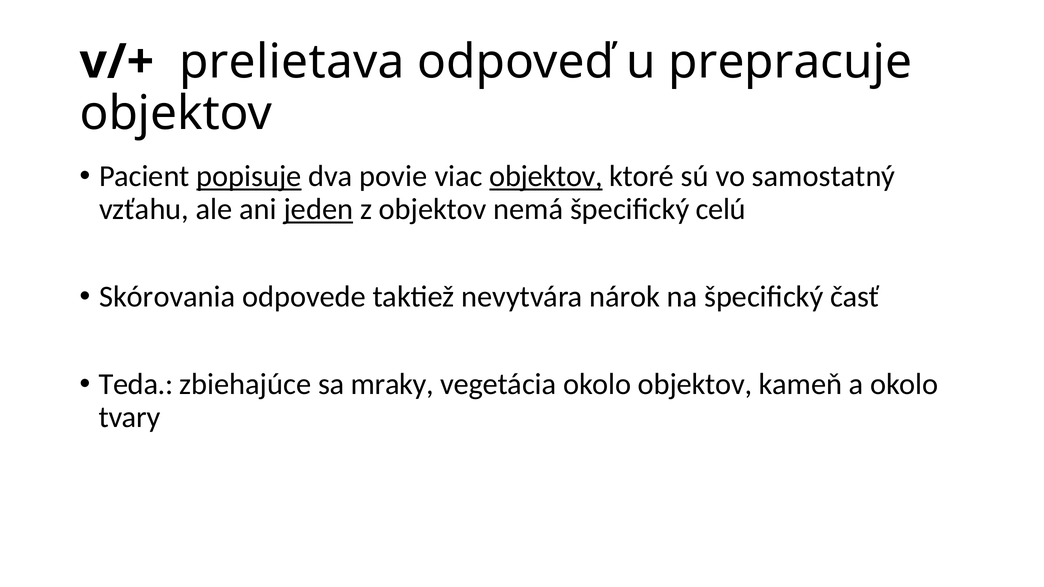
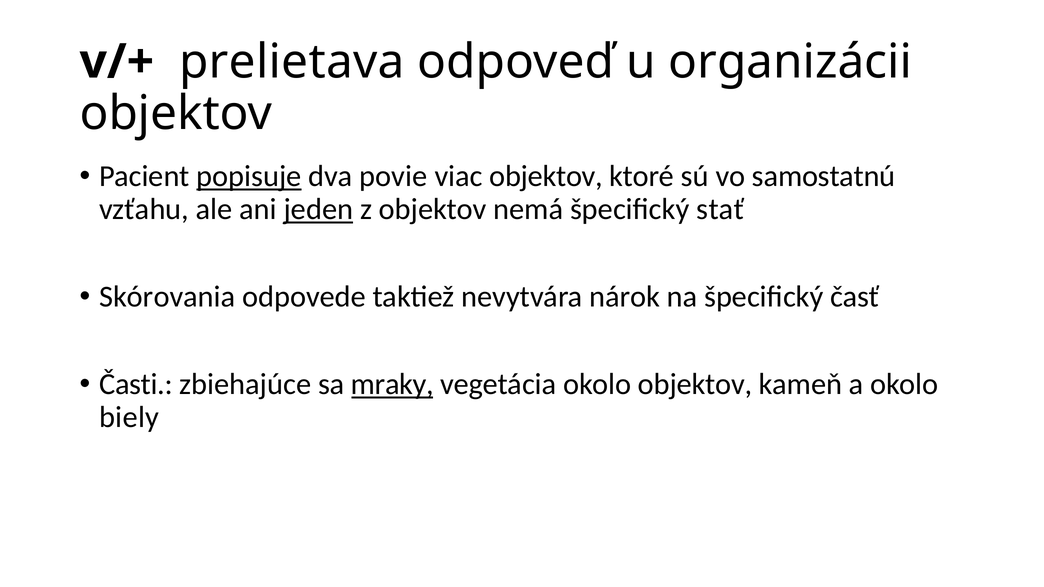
prepracuje: prepracuje -> organizácii (790, 62)
objektov underline: present -> none (546, 177)
samostatný: samostatný -> samostatnú (824, 177)
celú: celú -> stať (720, 209)
Teda: Teda -> Časti (136, 384)
mraky underline: none -> present (392, 384)
tvary: tvary -> biely (129, 417)
